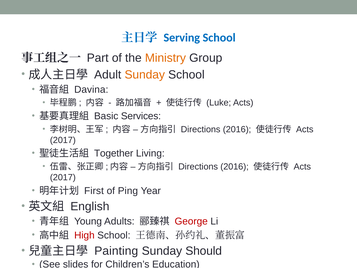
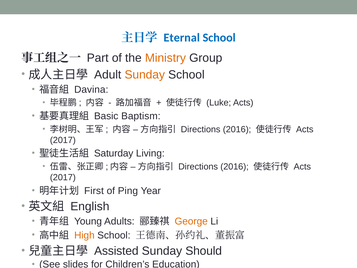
Serving: Serving -> Eternal (182, 38)
Services: Services -> Baptism (141, 116)
Together: Together -> Saturday (114, 153)
George colour: red -> orange (191, 221)
High colour: red -> orange (84, 235)
Painting: Painting -> Assisted (116, 251)
